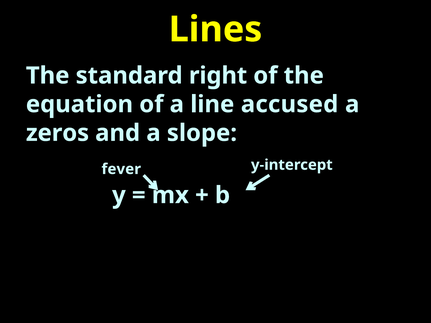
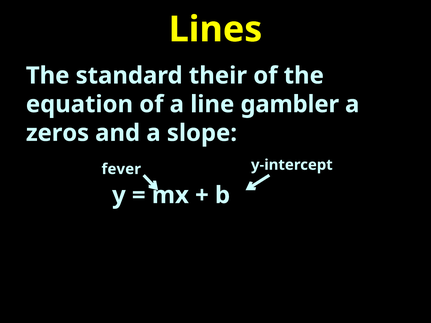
right: right -> their (218, 76)
accused: accused -> gambler (290, 104)
